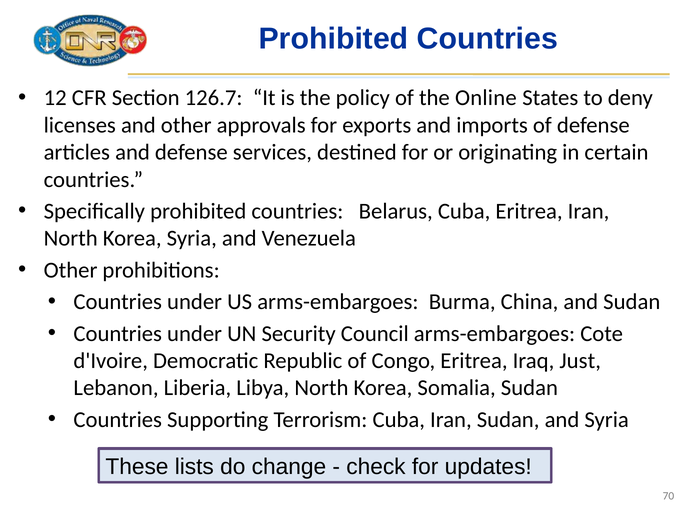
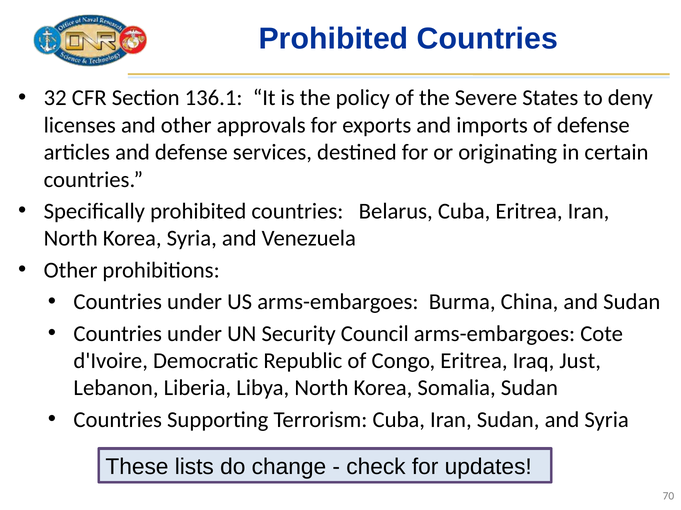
12: 12 -> 32 (55, 98)
126.7: 126.7 -> 136.1 (214, 98)
Online: Online -> Severe (486, 98)
